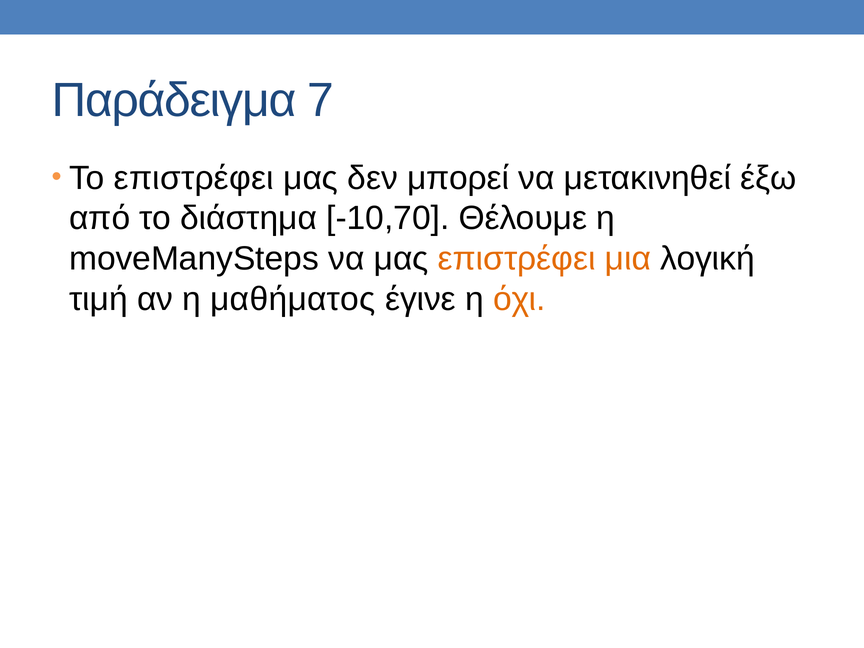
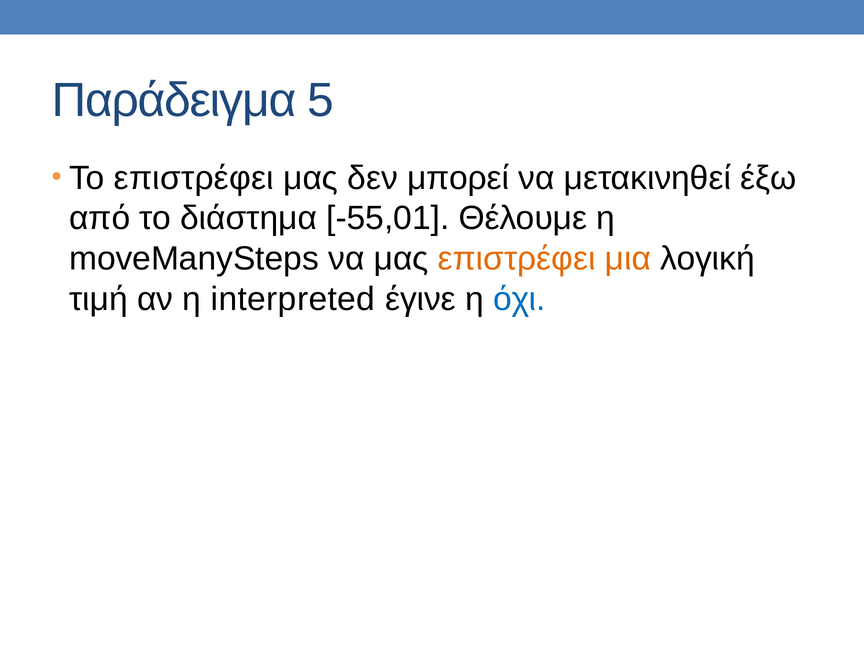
7: 7 -> 5 (321, 101)
-10,70: -10,70 -> -55,01 (388, 218)
μαθήματος: μαθήματος -> interpreted (293, 299)
όχι colour: orange -> blue (519, 299)
